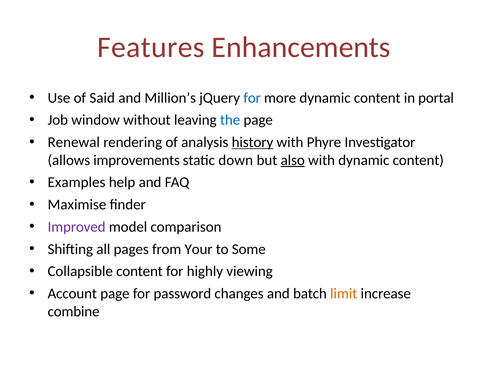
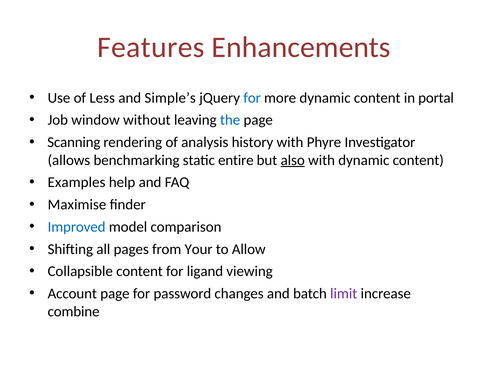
Said: Said -> Less (102, 98)
Million’s: Million’s -> Simple’s (170, 98)
Renewal: Renewal -> Scanning (74, 142)
history underline: present -> none (252, 142)
improvements: improvements -> benchmarking (137, 160)
down: down -> entire (236, 160)
Improved colour: purple -> blue (77, 227)
Some: Some -> Allow (249, 249)
highly: highly -> ligand (205, 271)
limit colour: orange -> purple (344, 294)
